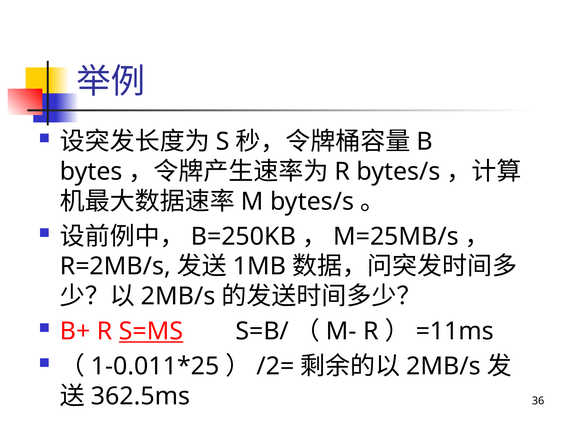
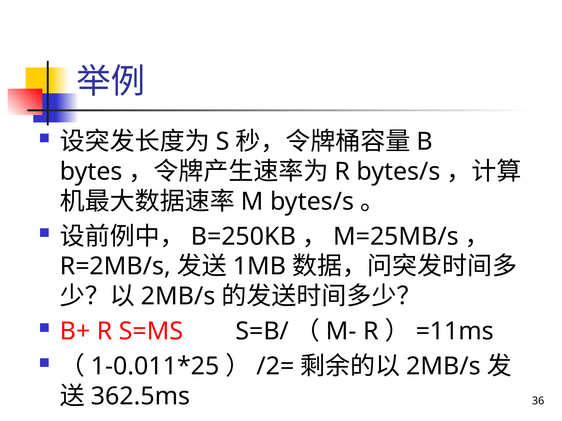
S=MS underline: present -> none (151, 332)
